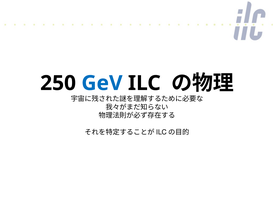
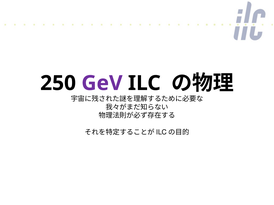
GeV colour: blue -> purple (102, 83)
